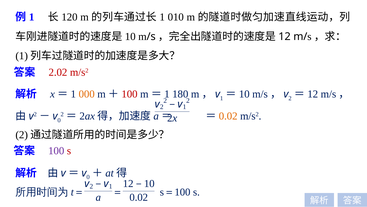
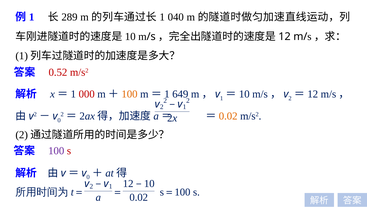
120: 120 -> 289 (69, 17)
010: 010 -> 040 (176, 17)
2.02: 2.02 -> 0.52 (58, 72)
000 colour: orange -> red (87, 94)
100 colour: red -> orange (129, 94)
180: 180 -> 649 (180, 94)
